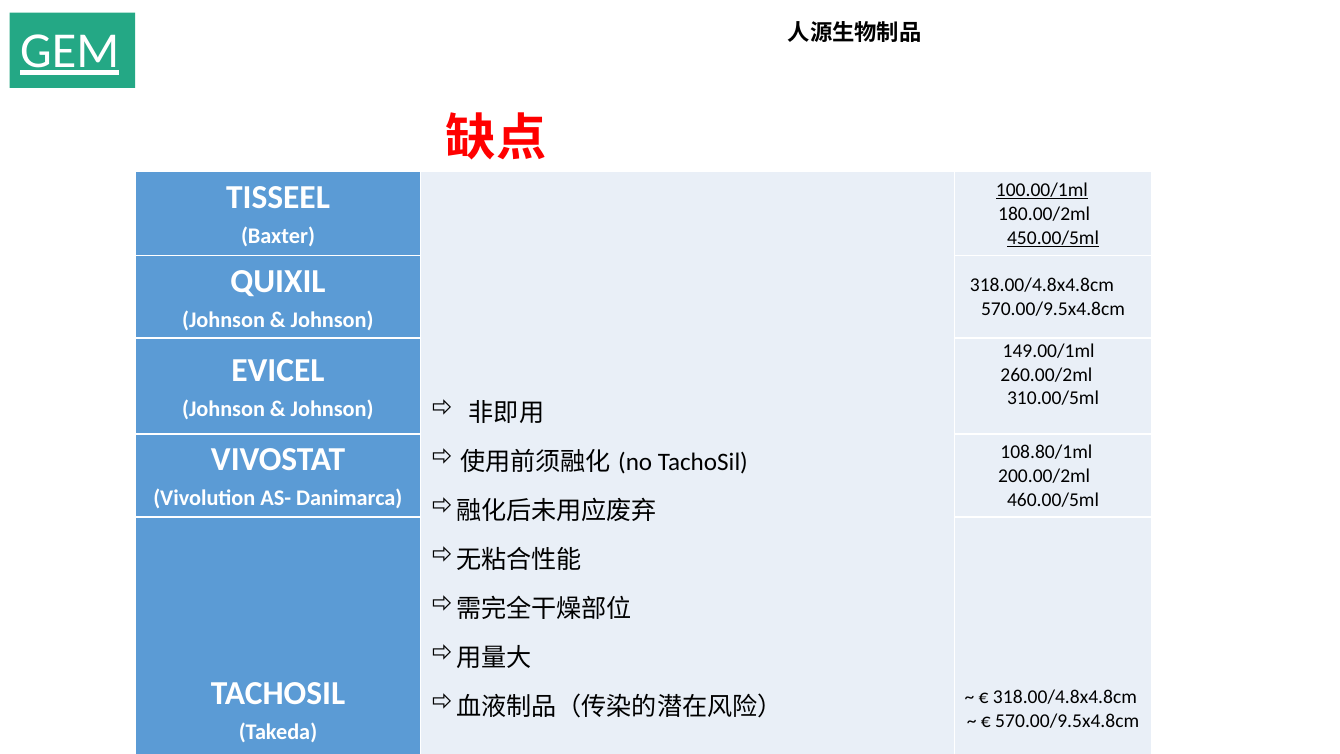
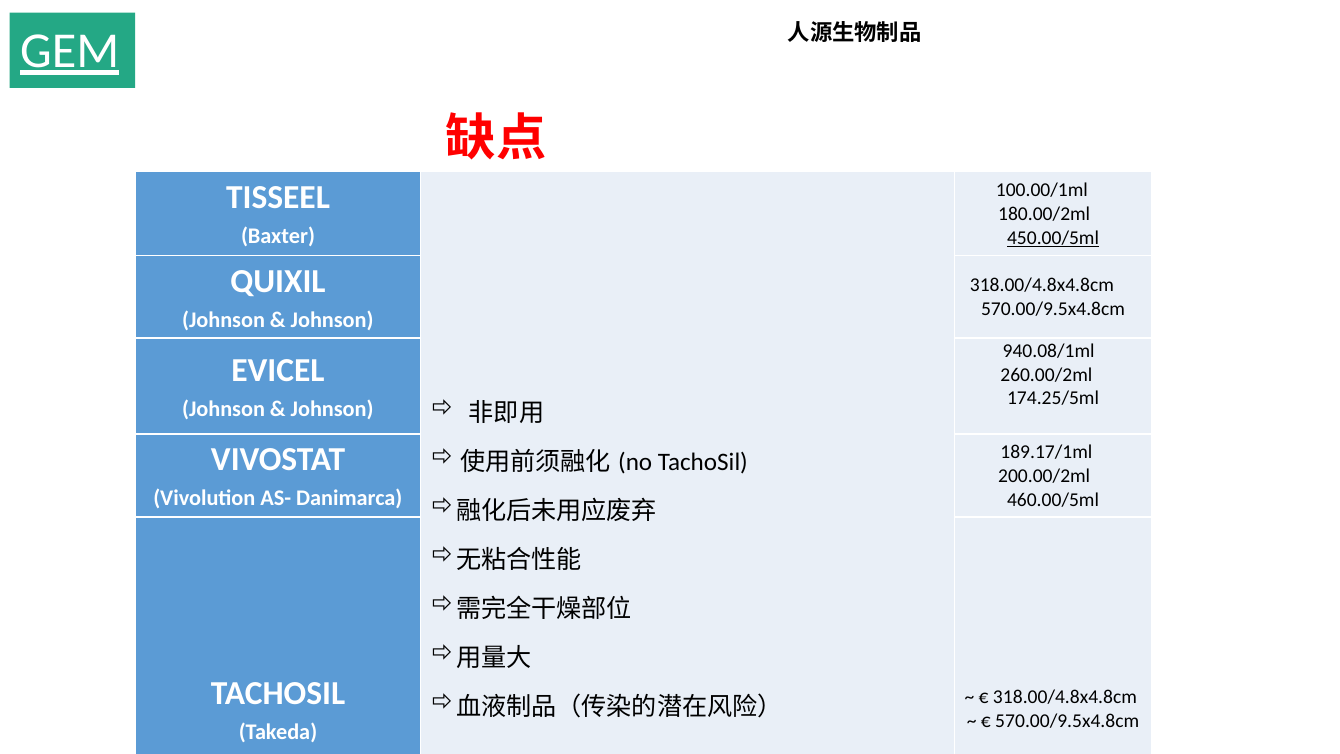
100.00/1ml underline: present -> none (1042, 190)
149.00/1ml: 149.00/1ml -> 940.08/1ml (1049, 351)
310.00/5ml: 310.00/5ml -> 174.25/5ml (1053, 398)
108.80/1ml: 108.80/1ml -> 189.17/1ml (1046, 452)
